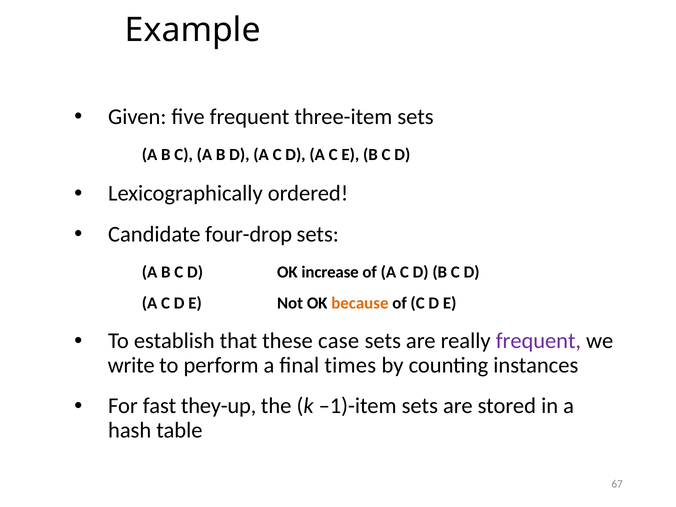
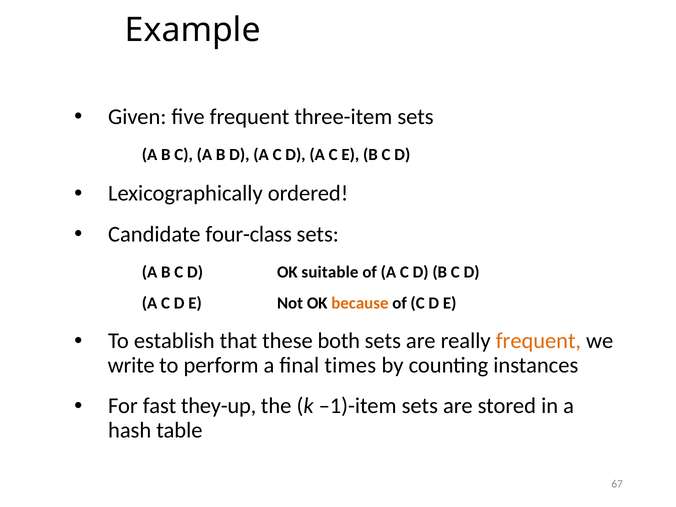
four-drop: four-drop -> four-class (249, 234)
increase: increase -> suitable (330, 272)
case: case -> both (339, 341)
frequent colour: purple -> orange (538, 341)
